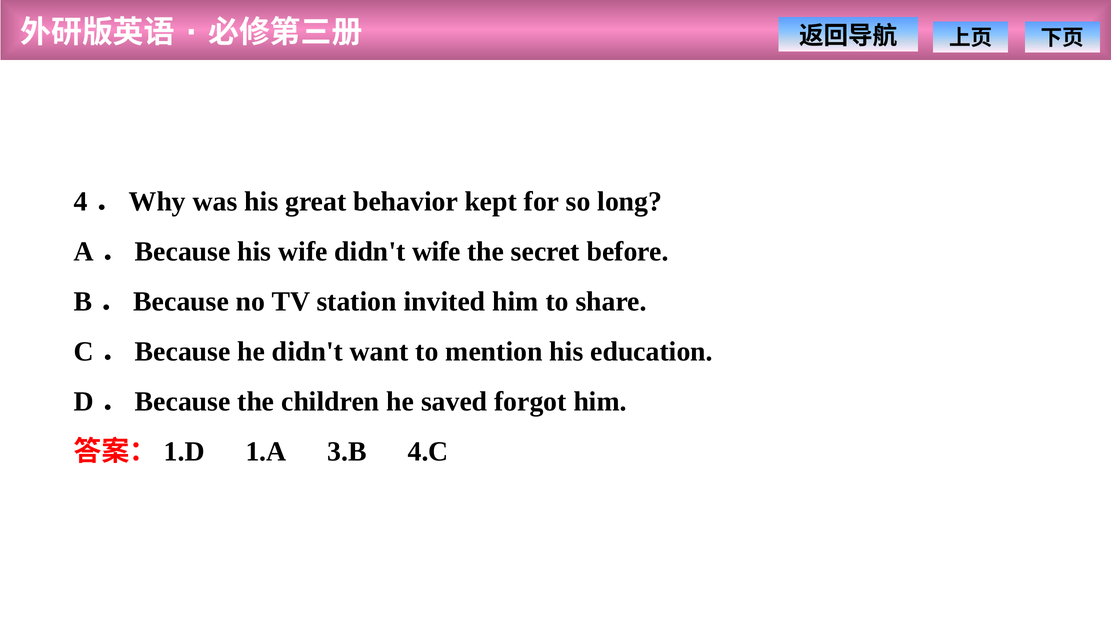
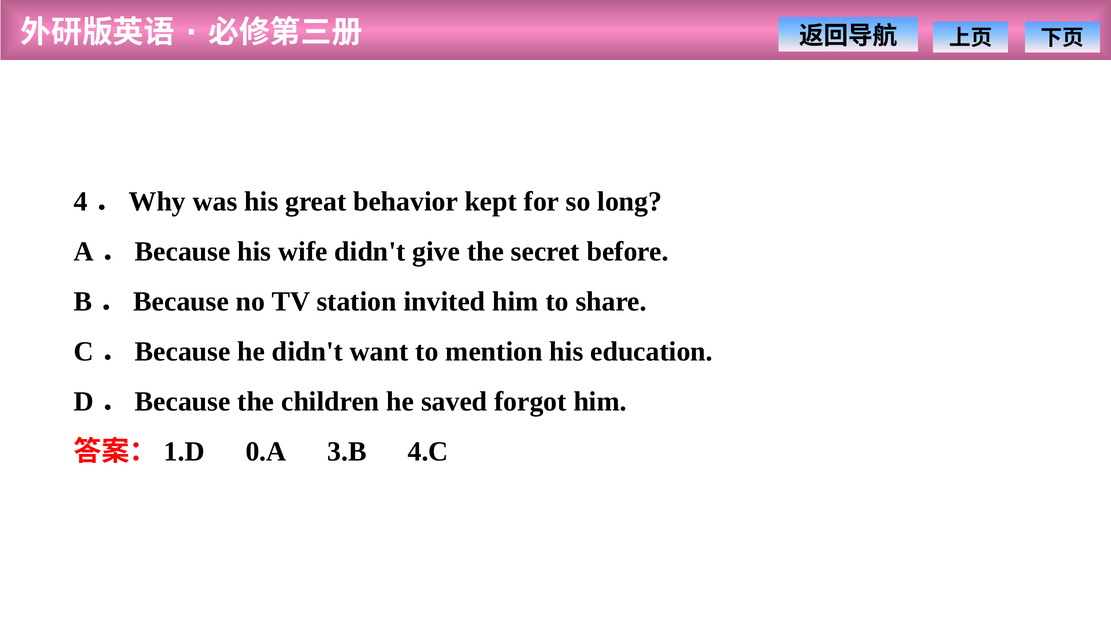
didn't wife: wife -> give (436, 252)
1.A: 1.A -> 0.A (266, 452)
